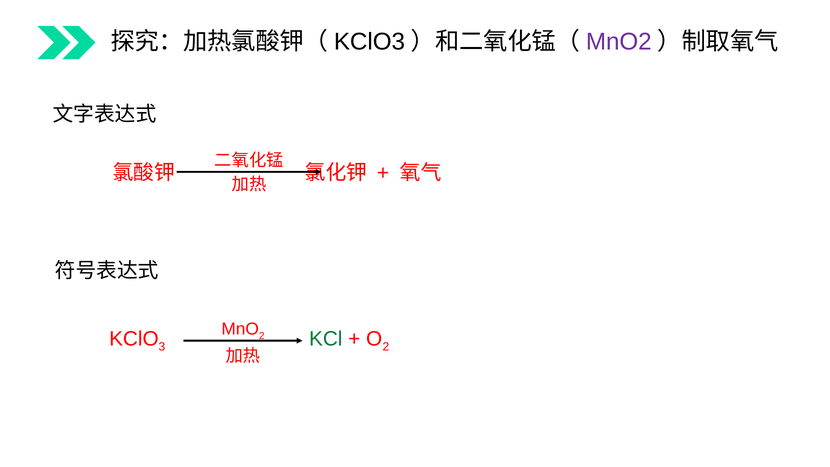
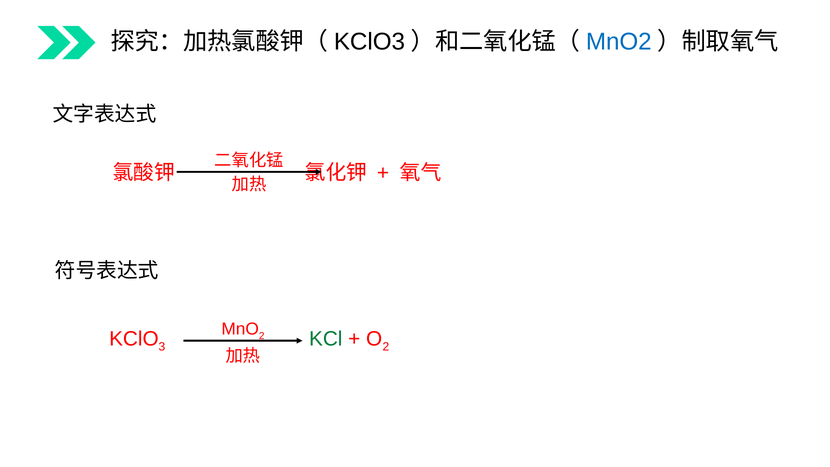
MnO2 colour: purple -> blue (619, 42)
